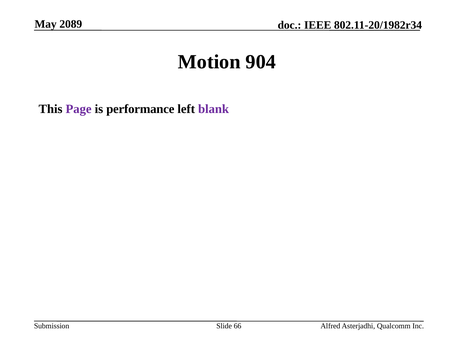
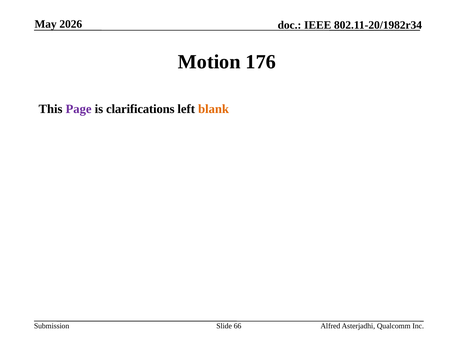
2089: 2089 -> 2026 (71, 24)
904: 904 -> 176 (261, 62)
performance: performance -> clarifications (140, 109)
blank colour: purple -> orange (214, 109)
